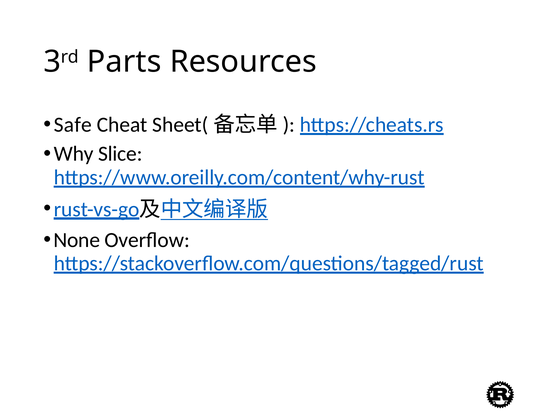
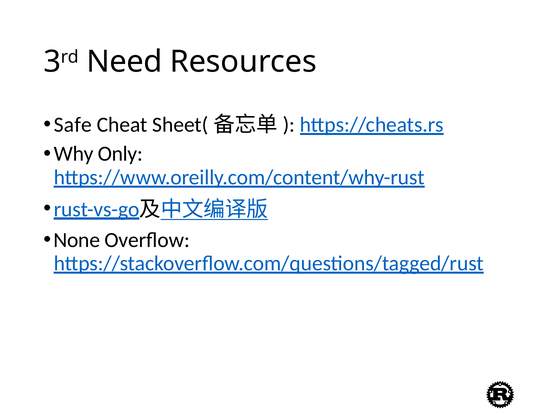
Parts: Parts -> Need (124, 62)
Slice: Slice -> Only (120, 154)
